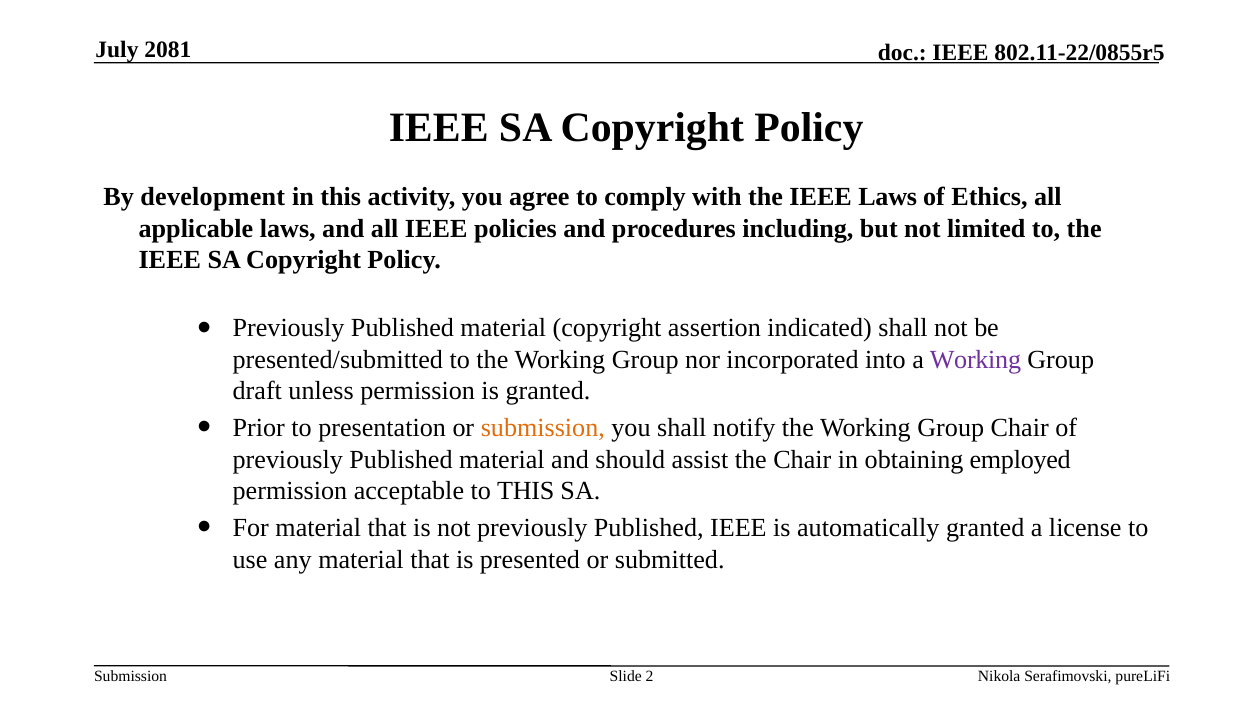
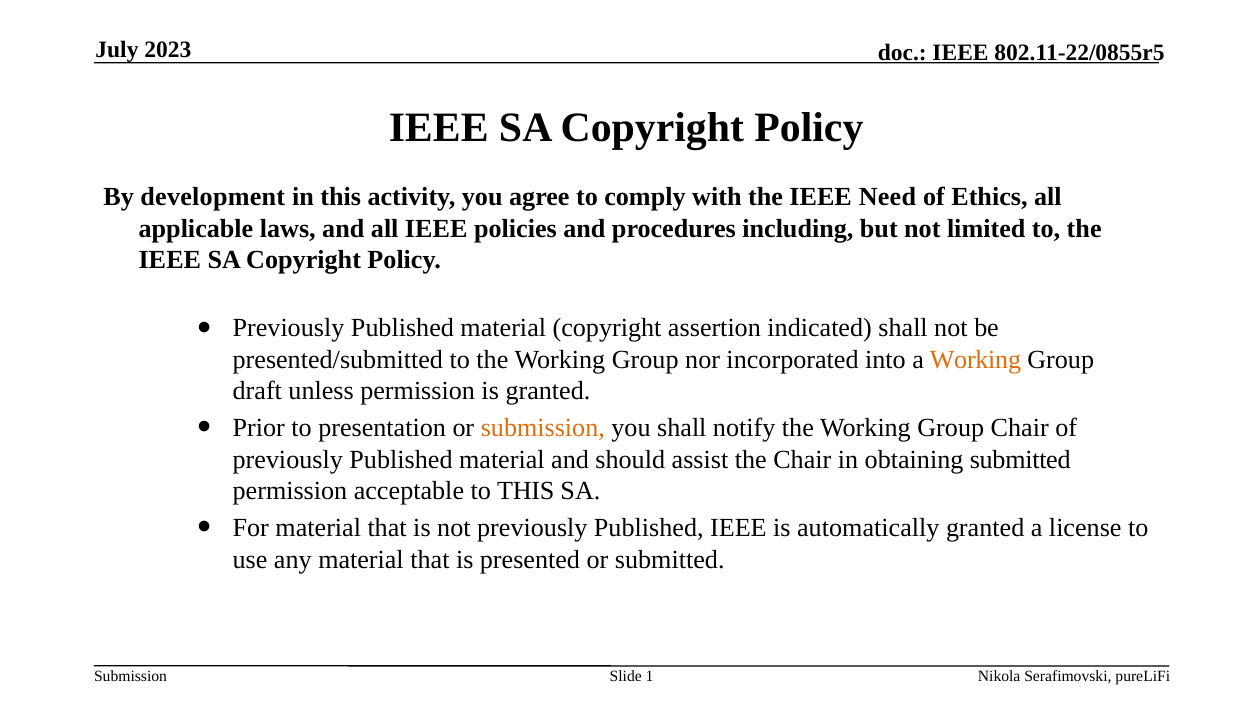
2081: 2081 -> 2023 (168, 50)
IEEE Laws: Laws -> Need (887, 197)
Working colour: purple -> orange (975, 360)
obtaining employed: employed -> submitted (1020, 459)
2: 2 -> 1 (650, 676)
